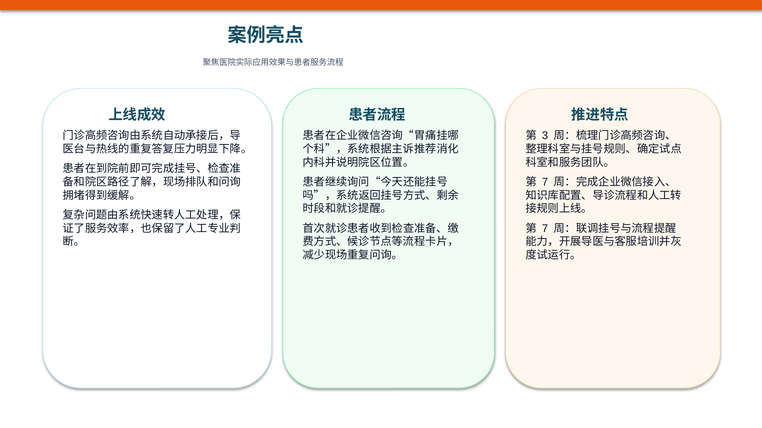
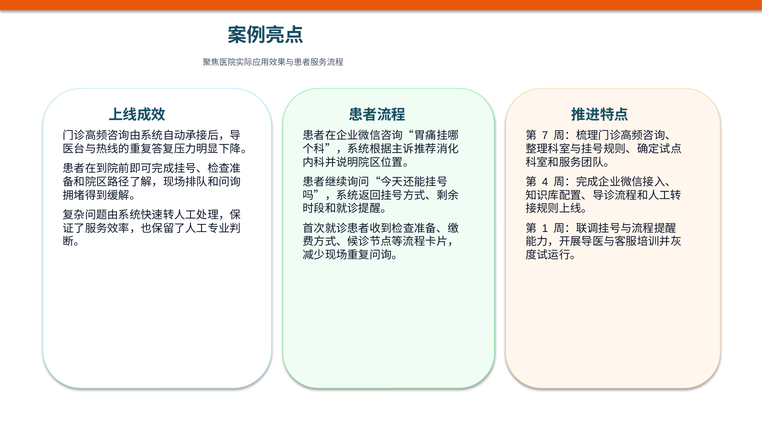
3: 3 -> 7 (545, 136)
7: 7 -> 4 (545, 182)
7: 7 -> 1 (545, 229)
